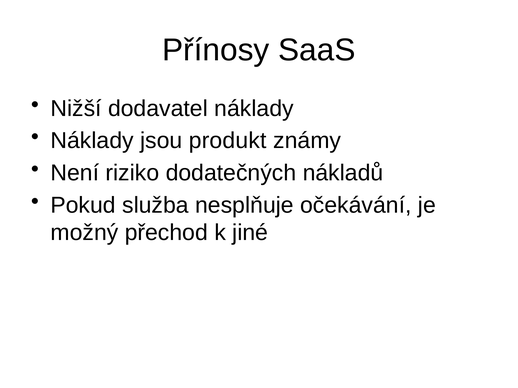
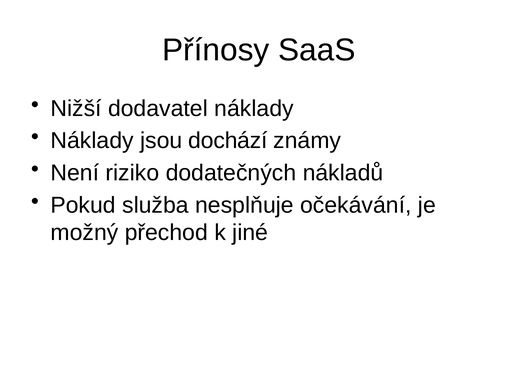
produkt: produkt -> dochází (228, 141)
